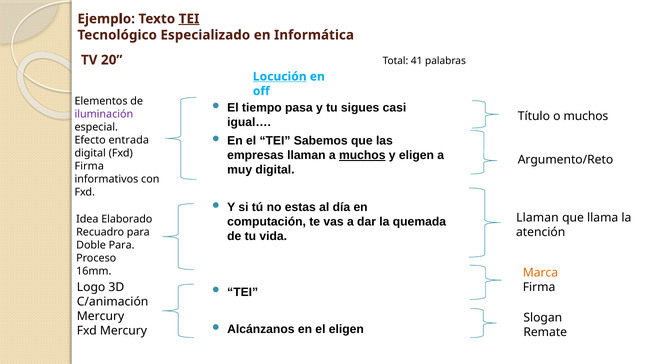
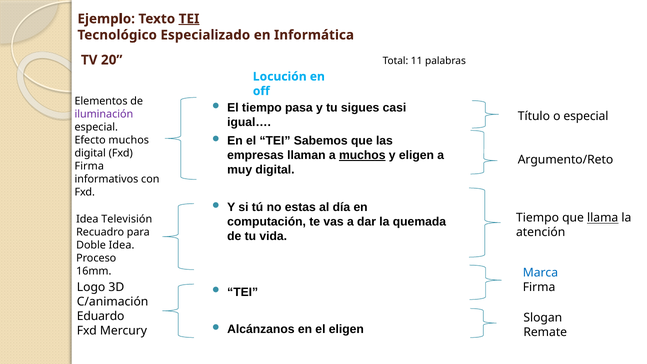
41: 41 -> 11 (417, 61)
Locución underline: present -> none (280, 77)
o muchos: muchos -> especial (586, 116)
Efecto entrada: entrada -> muchos (129, 140)
Llaman: Llaman -> Tiempo (538, 218)
llama underline: none -> present (603, 218)
Elaborado: Elaborado -> Televisión (127, 219)
Doble Para: Para -> Idea (122, 245)
Marca colour: orange -> blue (540, 273)
Mercury: Mercury -> Eduardo (101, 316)
